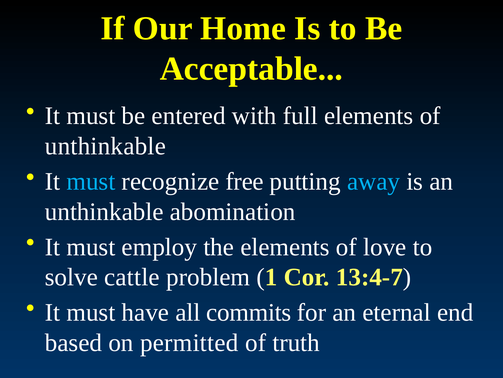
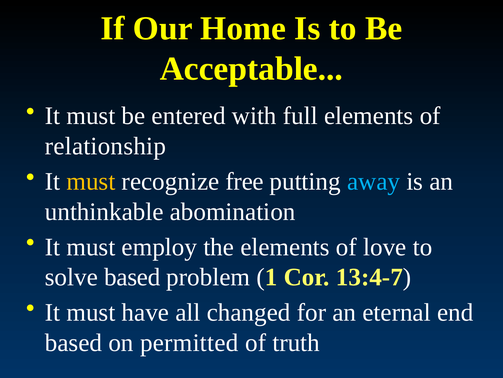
unthinkable: unthinkable -> relationship (105, 146)
must colour: light blue -> yellow (91, 181)
solve cattle: cattle -> based (132, 277)
commits: commits -> changed (249, 312)
